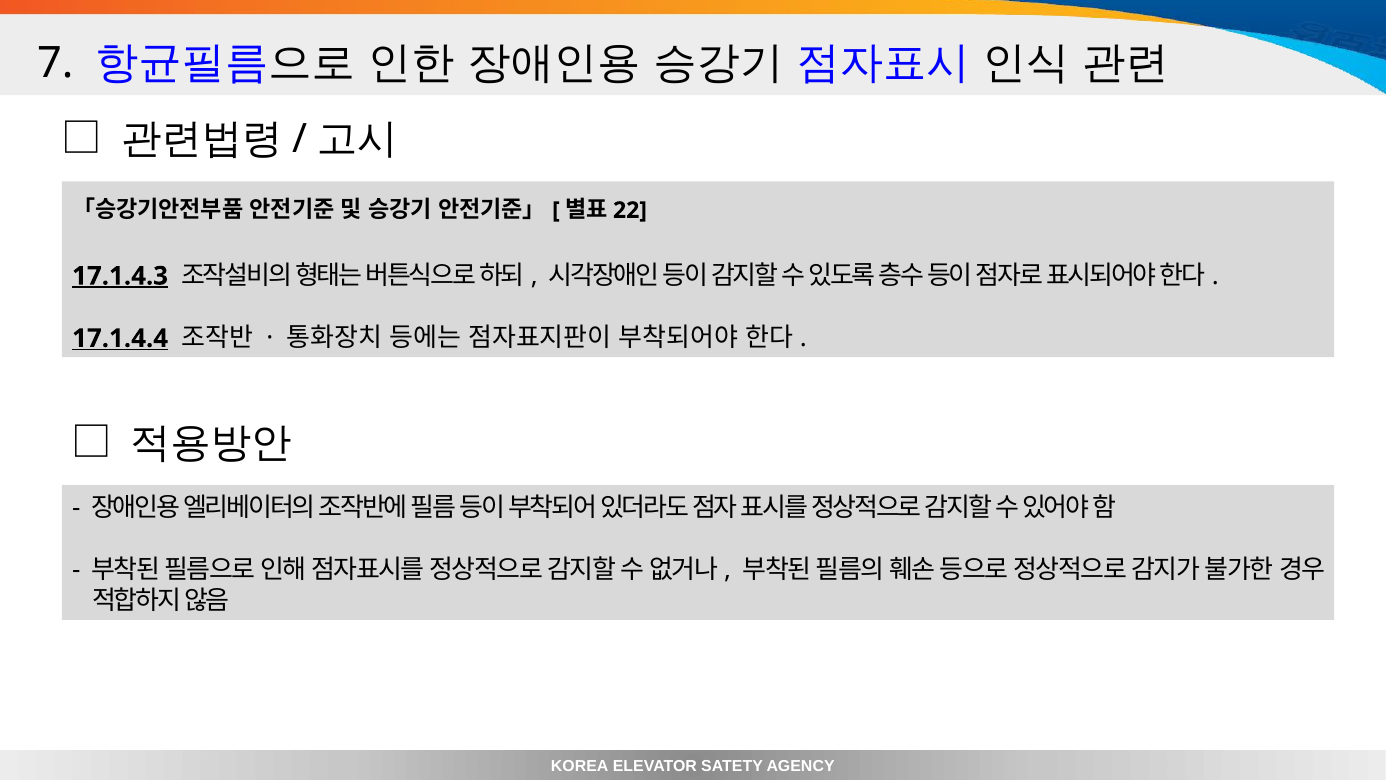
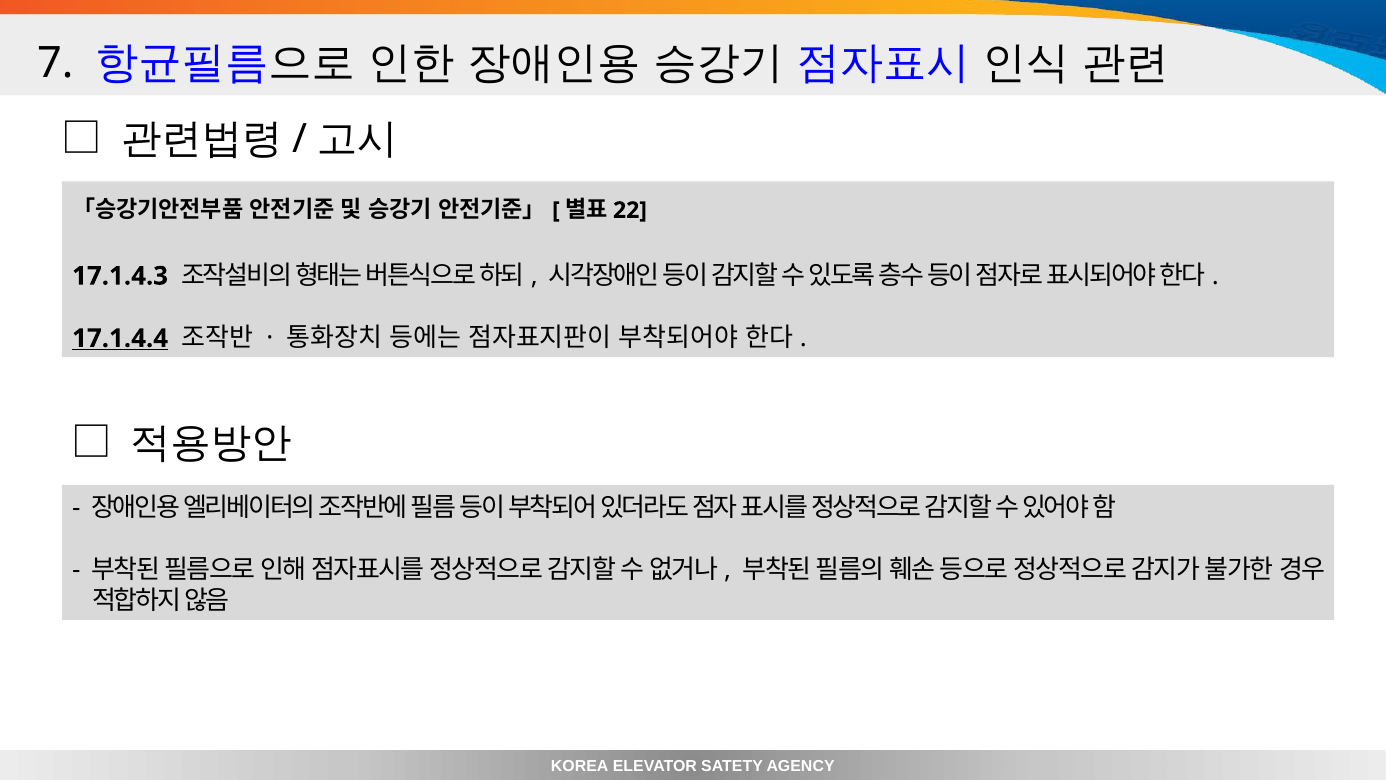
17.1.4.3 underline: present -> none (120, 276)
